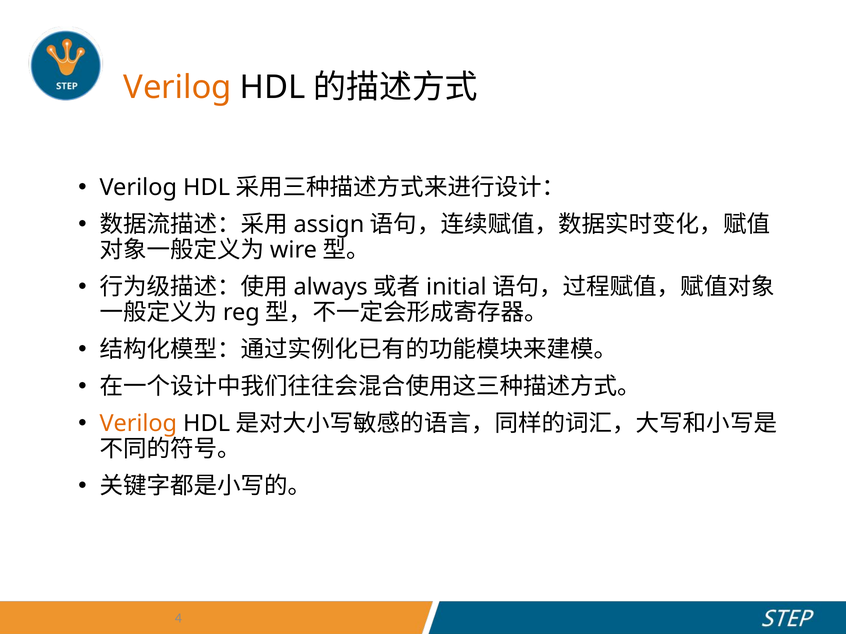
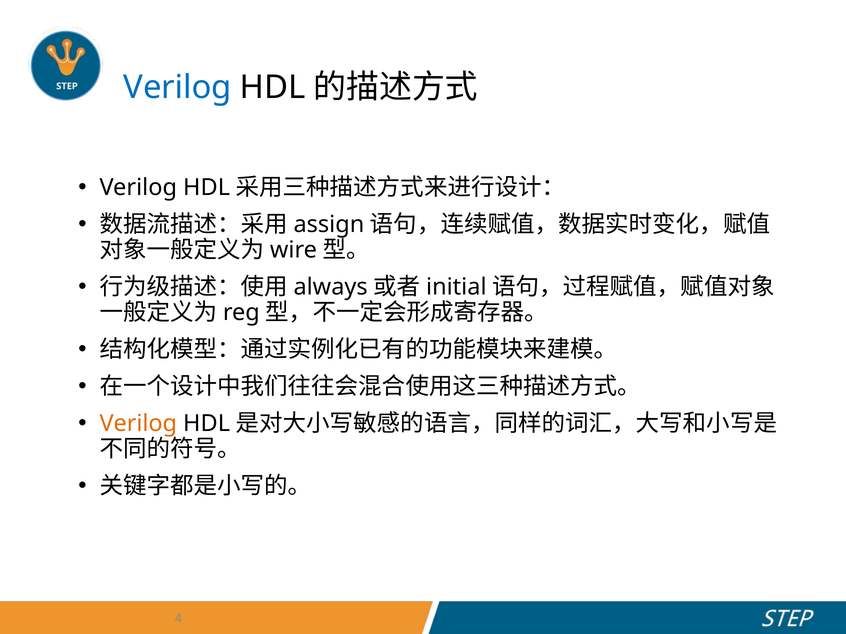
Verilog colour: orange -> blue (177, 87)
